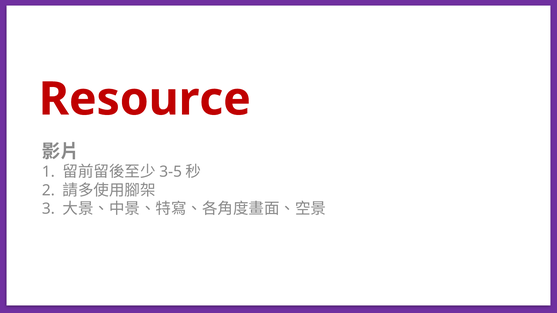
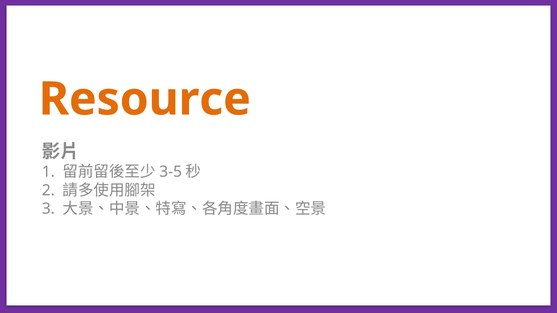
Resource colour: red -> orange (145, 99)
